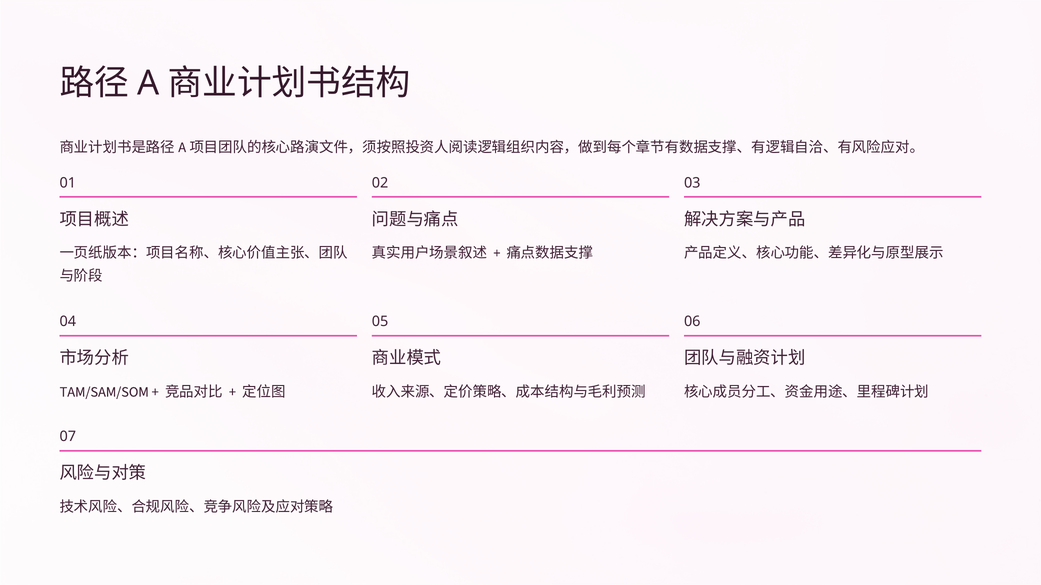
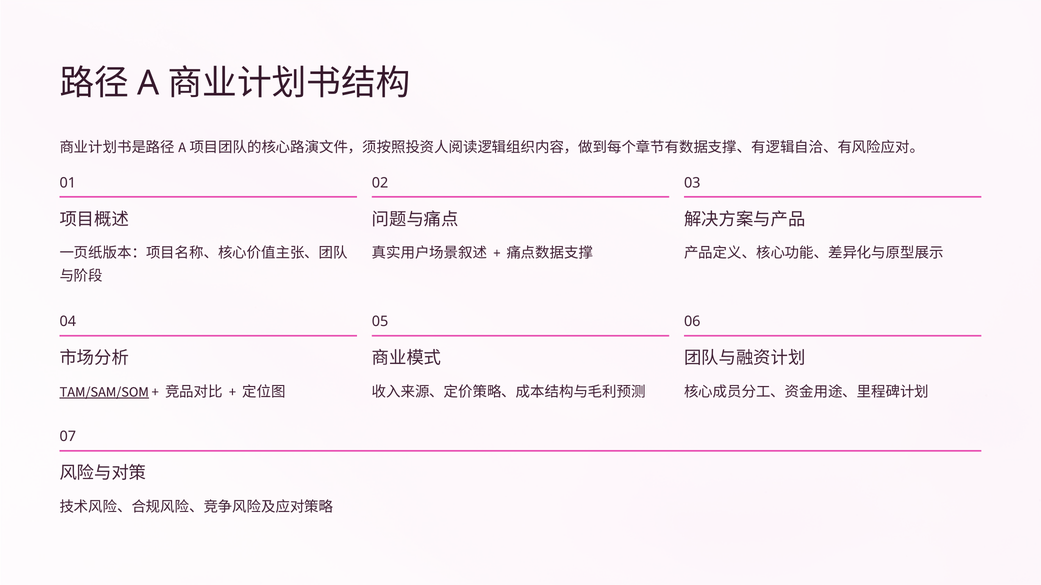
TAM/SAM/SOM underline: none -> present (104, 392)
